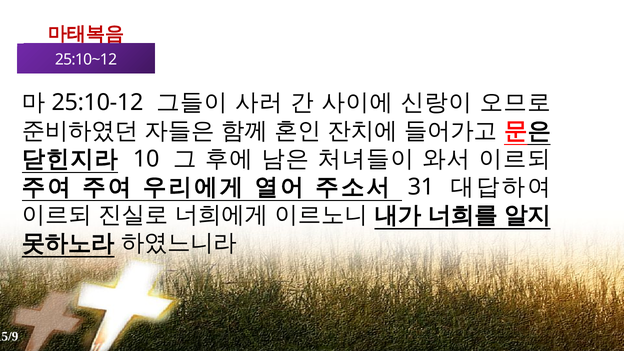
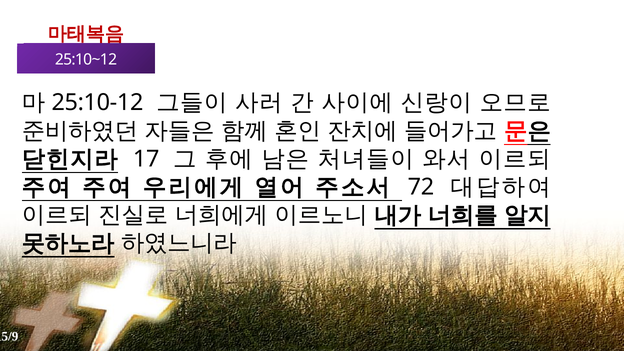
10: 10 -> 17 (146, 159)
31: 31 -> 72 (421, 187)
